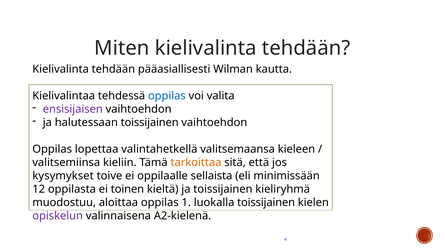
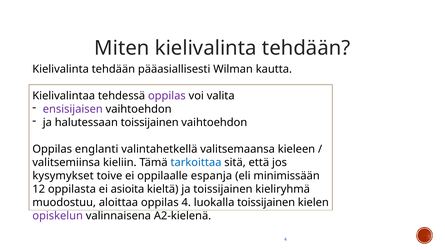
oppilas colour: blue -> purple (167, 96)
lopettaa: lopettaa -> englanti (97, 149)
tarkoittaa colour: orange -> blue (196, 163)
sellaista: sellaista -> espanja (211, 176)
toinen: toinen -> asioita (127, 190)
oppilas 1: 1 -> 4 (186, 203)
